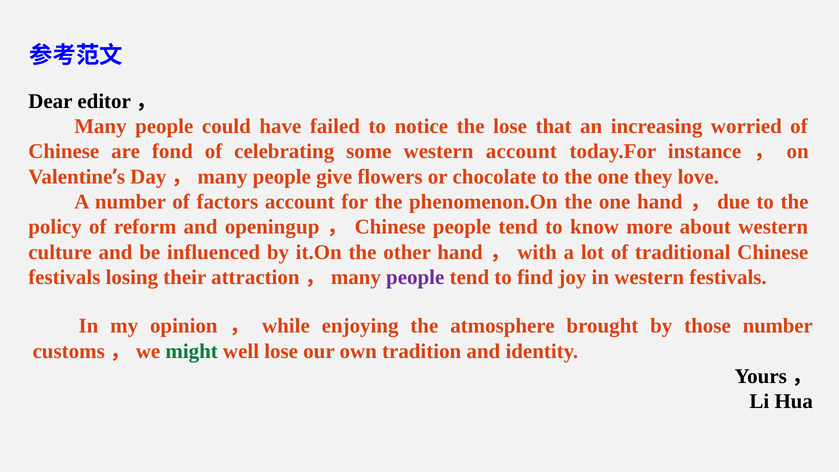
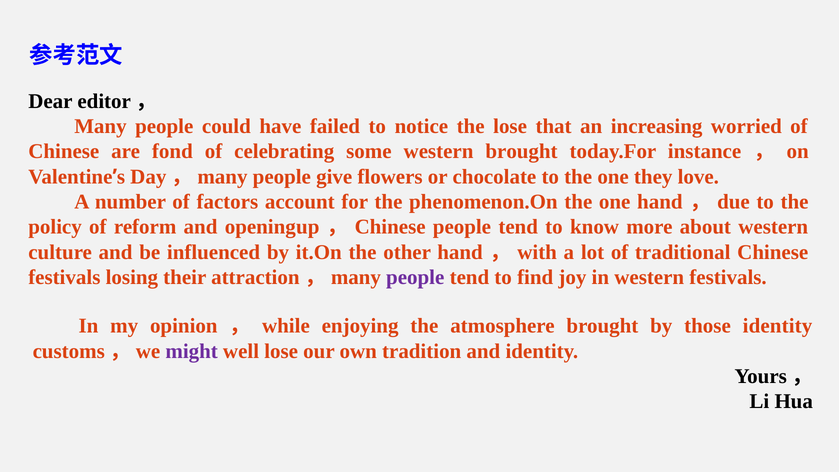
western account: account -> brought (522, 151)
those number: number -> identity (778, 326)
might colour: green -> purple (192, 351)
